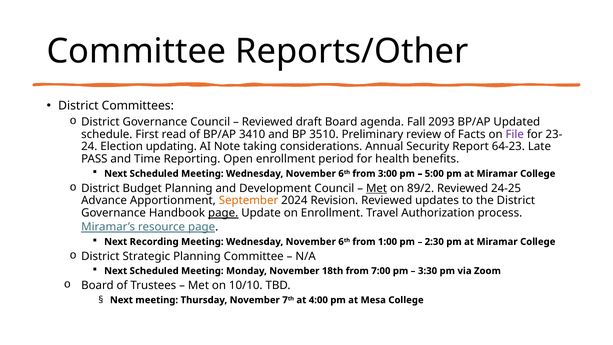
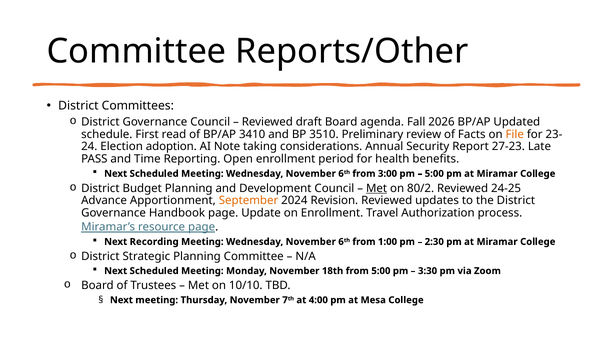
2093: 2093 -> 2026 (441, 122)
File colour: purple -> orange (515, 134)
updating: updating -> adoption (171, 147)
64-23: 64-23 -> 27-23 (508, 147)
89/2: 89/2 -> 80/2 (421, 188)
page underline: present -> none (223, 213)
from 7:00: 7:00 -> 5:00 (381, 271)
